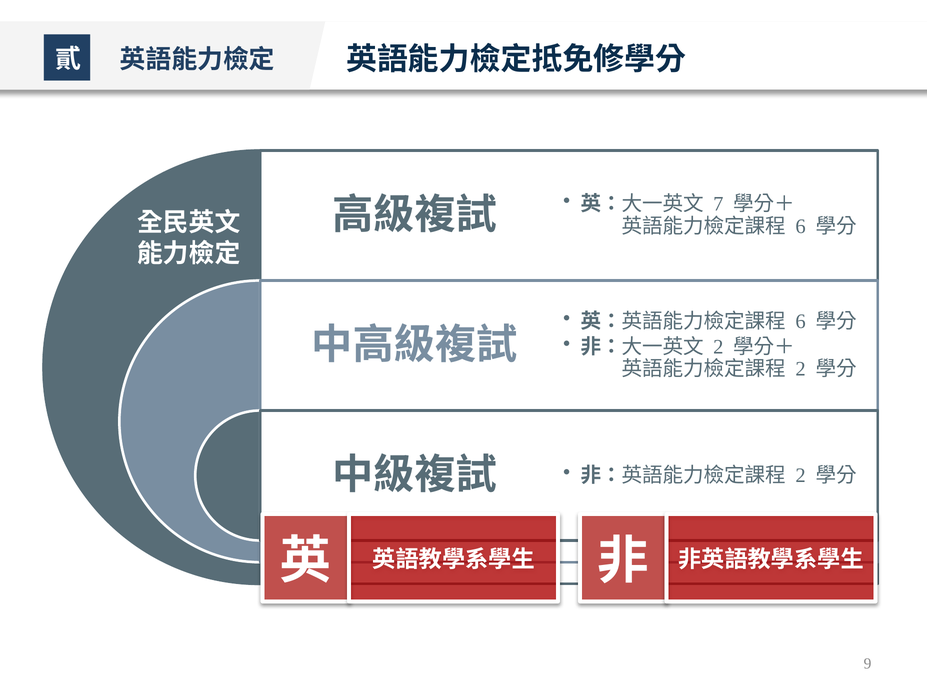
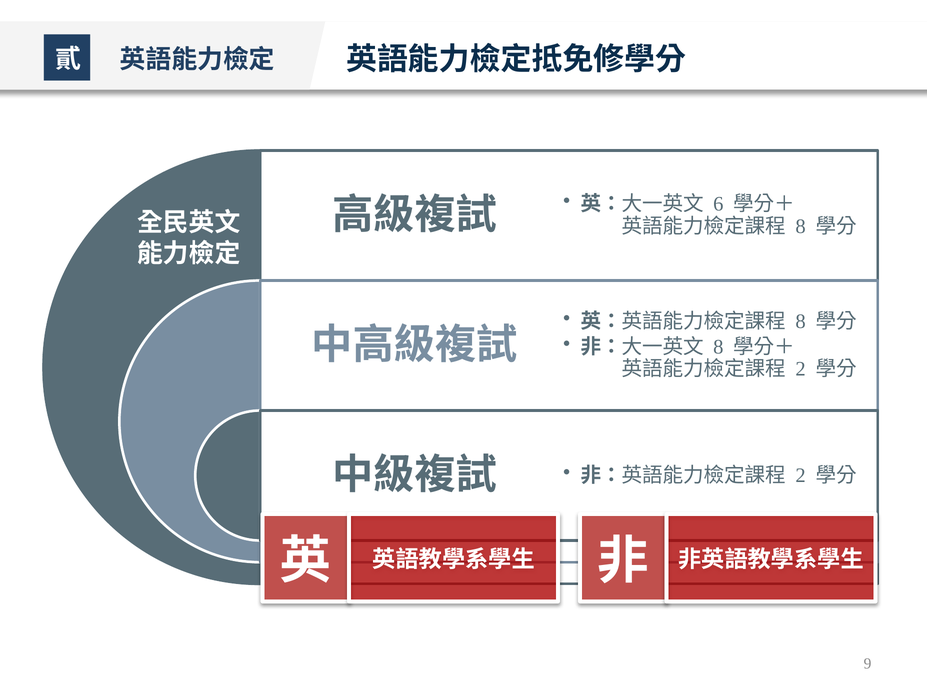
7: 7 -> 6 (718, 204)
6: 6 -> 8 (801, 226)
6: 6 -> 8 (801, 322)
2: 2 -> 8 (718, 347)
